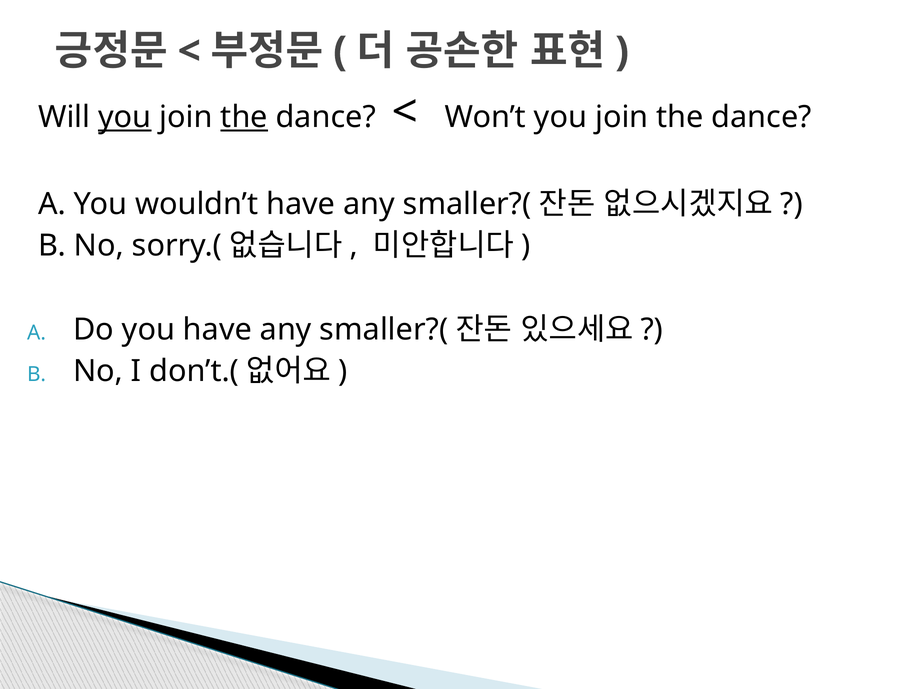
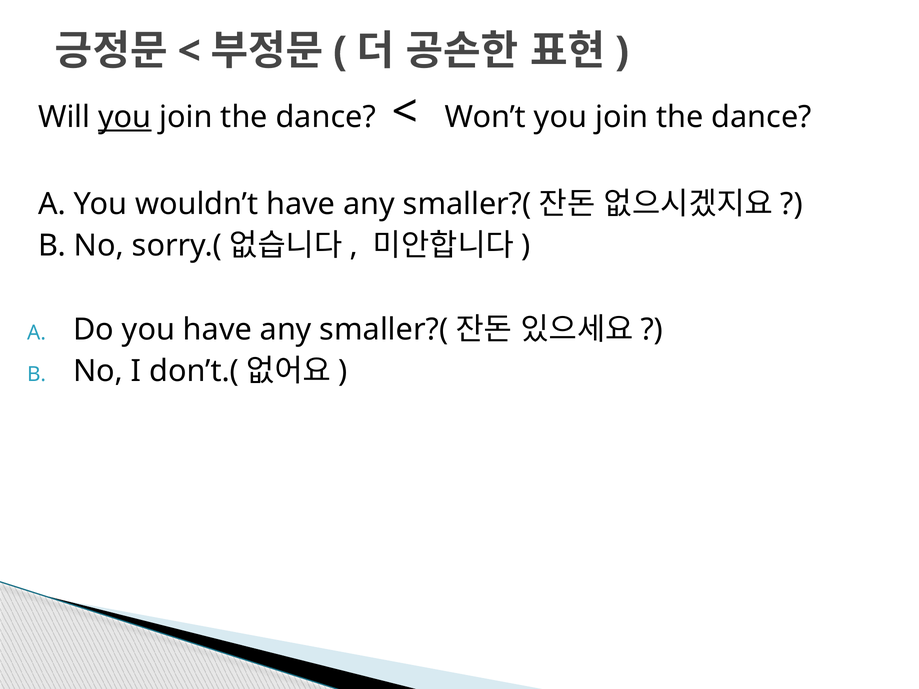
the underline: present -> none (244, 117)
